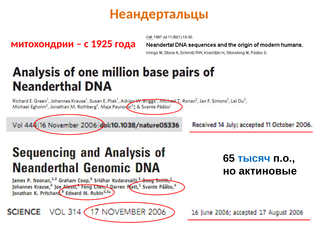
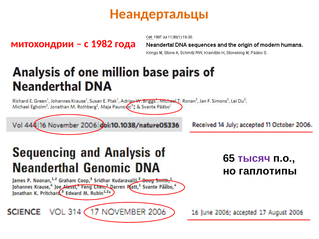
1925: 1925 -> 1982 (102, 44)
тысяч colour: blue -> purple (254, 158)
актиновые: актиновые -> гаплотипы (268, 171)
